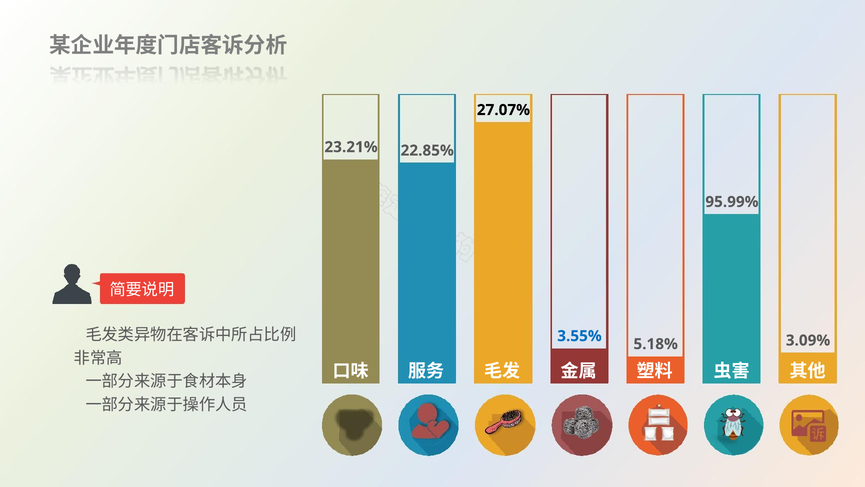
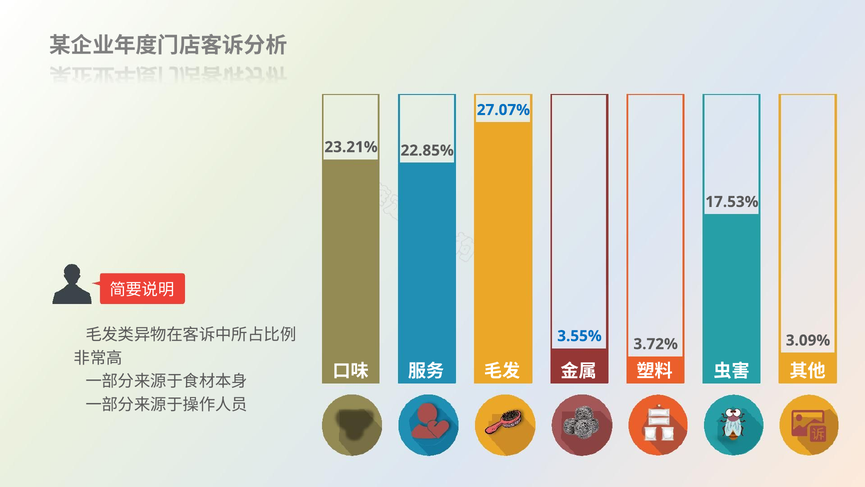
27.07% colour: black -> blue (503, 110)
95.99%: 95.99% -> 17.53% (732, 202)
5.18%: 5.18% -> 3.72% (656, 344)
